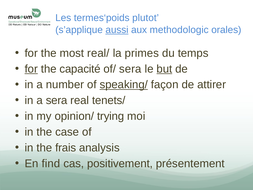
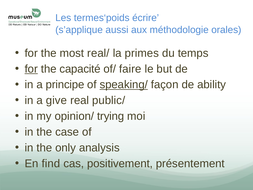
plutot: plutot -> écrire (146, 18)
aussi underline: present -> none (117, 30)
methodologic: methodologic -> méthodologie (179, 30)
of/ sera: sera -> faire (130, 69)
but underline: present -> none (164, 69)
number: number -> principe (65, 85)
attirer: attirer -> ability (212, 85)
a sera: sera -> give (56, 100)
tenets/: tenets/ -> public/ (109, 100)
frais: frais -> only (66, 148)
